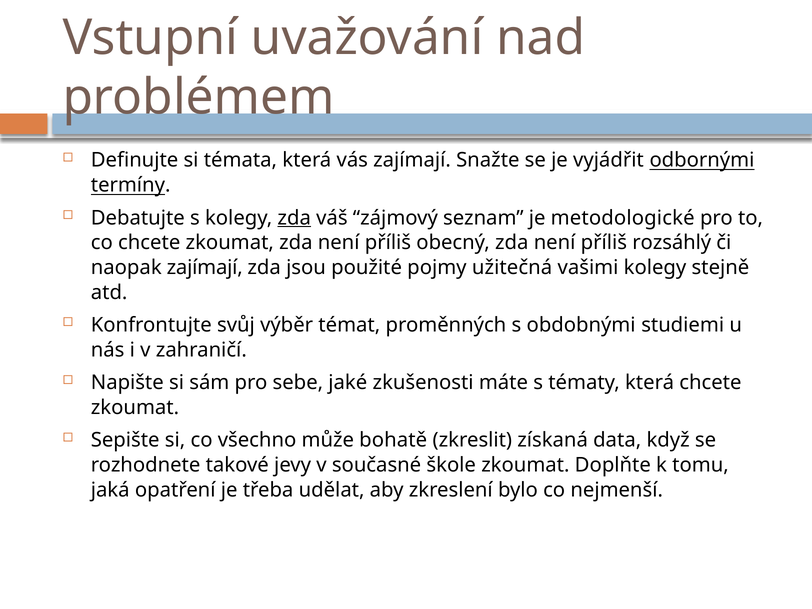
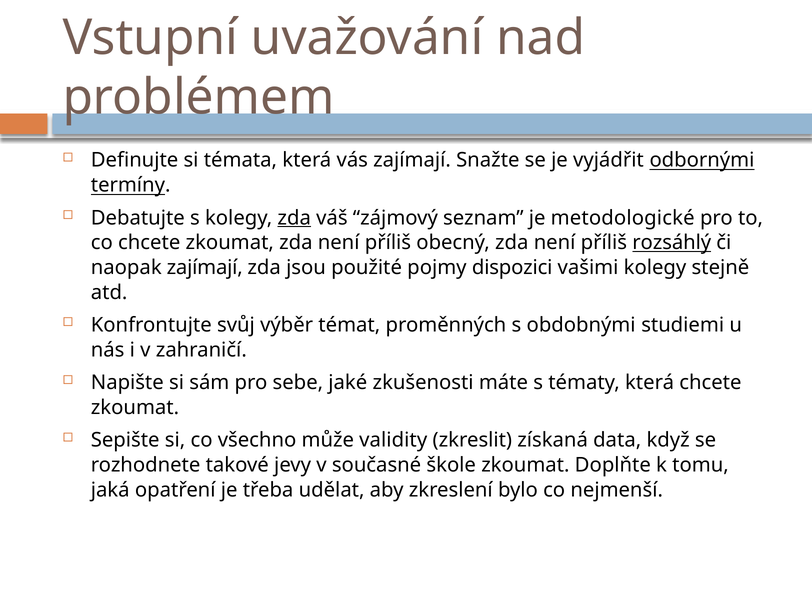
rozsáhlý underline: none -> present (672, 243)
užitečná: užitečná -> dispozici (512, 267)
bohatě: bohatě -> validity (393, 440)
